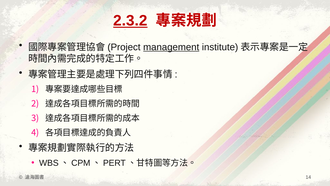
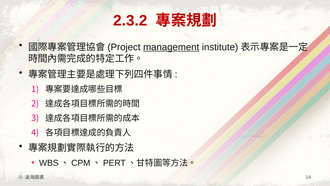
2.3.2 underline: present -> none (130, 21)
